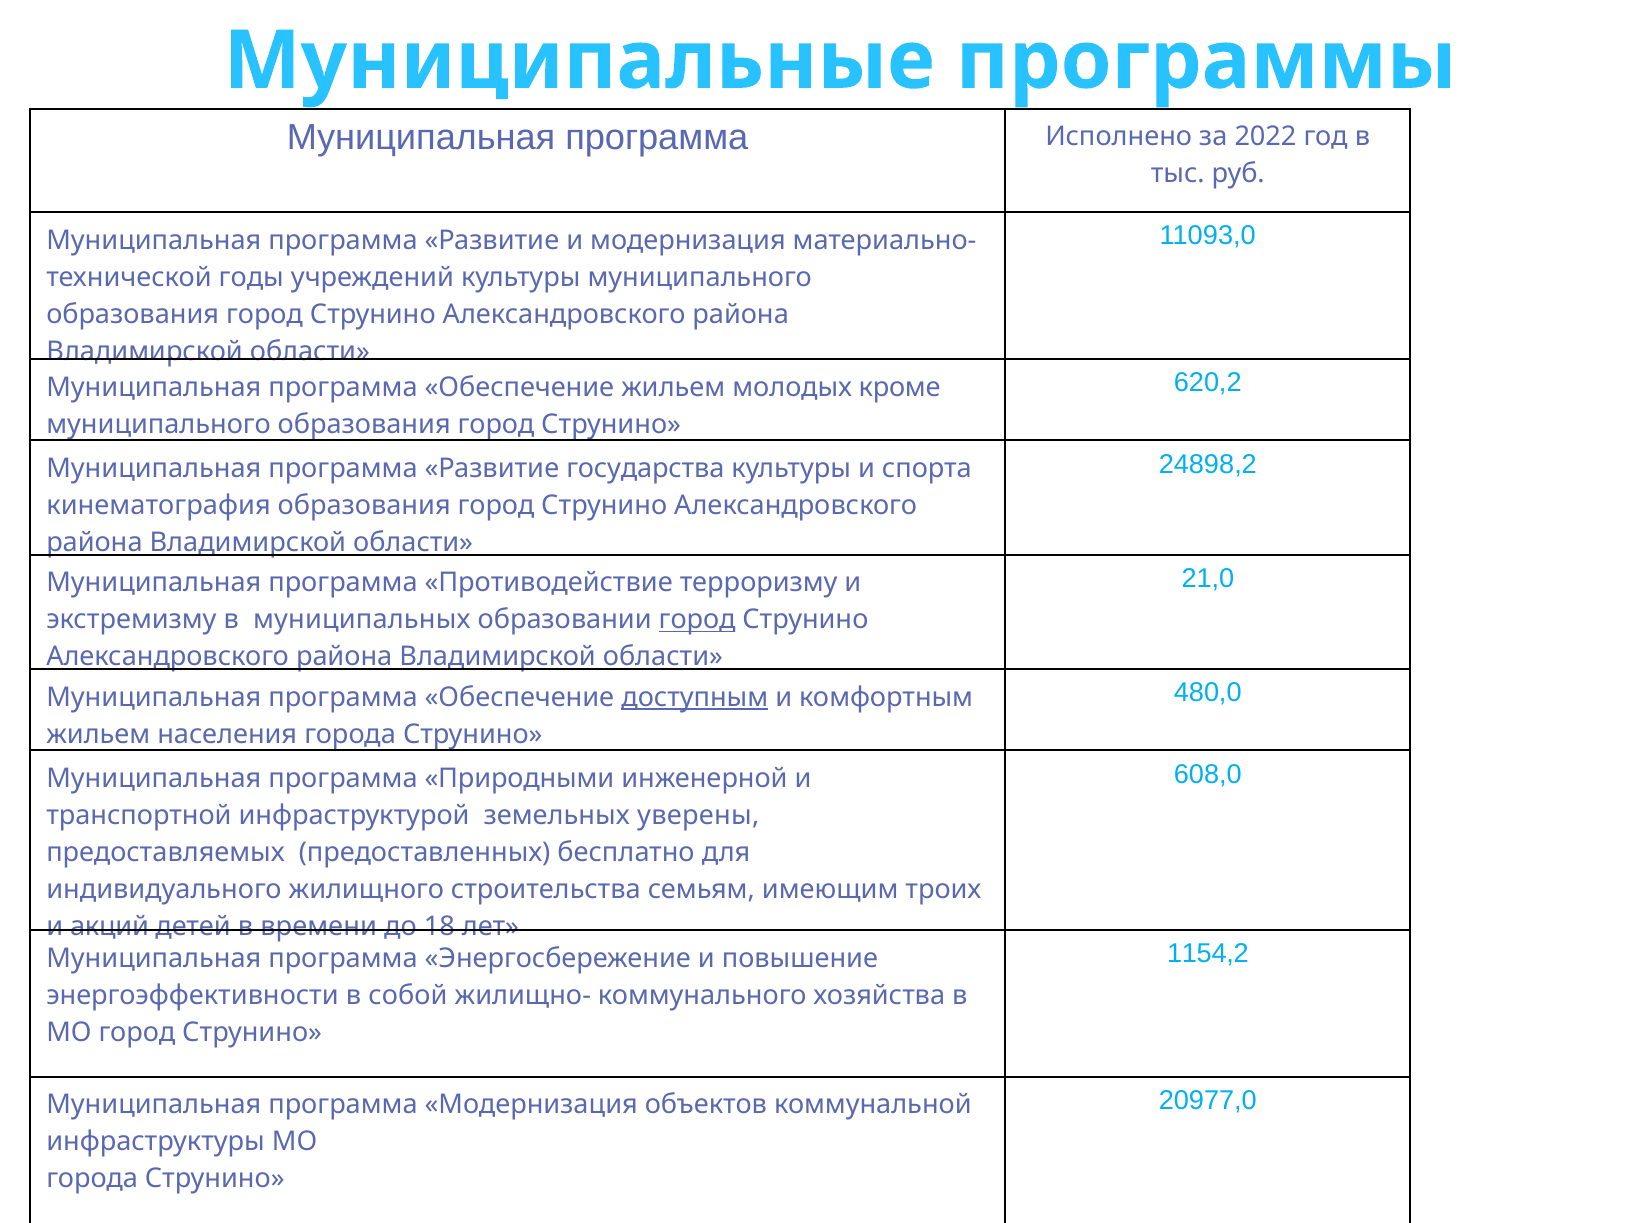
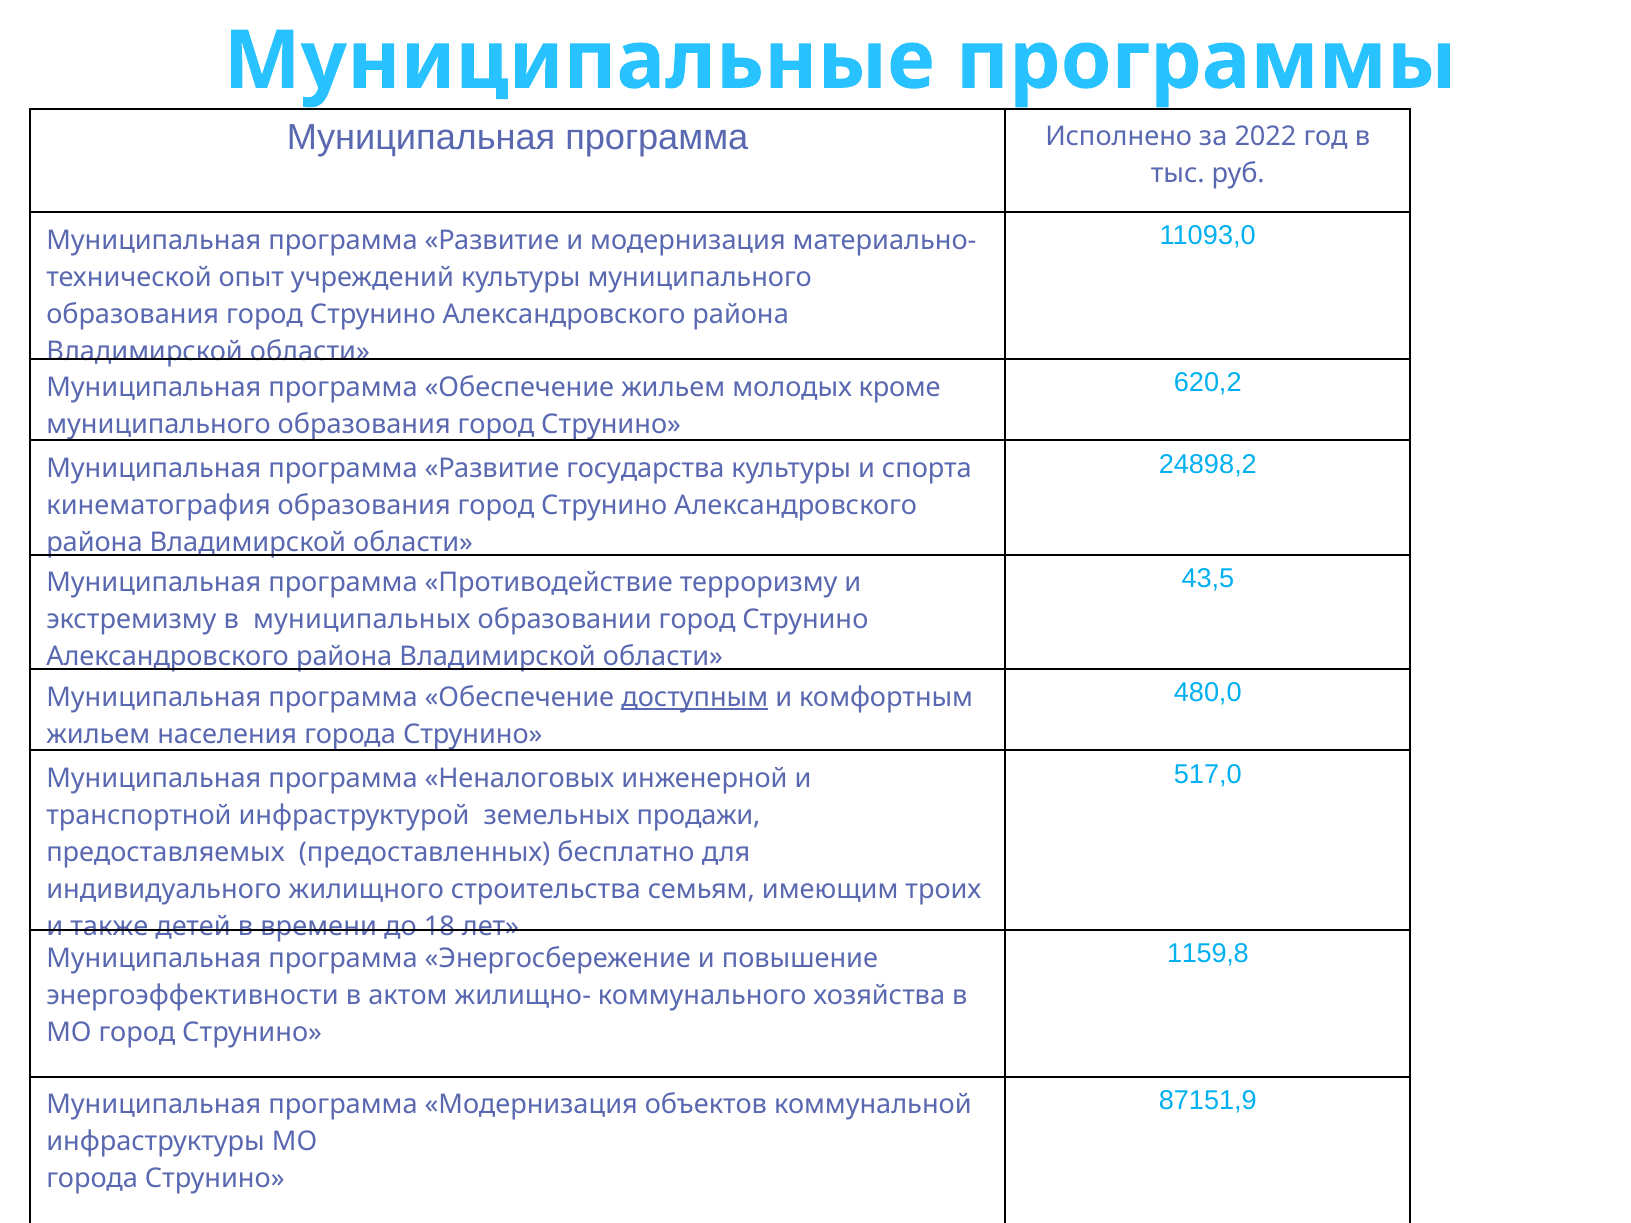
годы: годы -> опыт (251, 277)
21,0: 21,0 -> 43,5 (1208, 579)
город underline: present -> none (697, 620)
608,0: 608,0 -> 517,0 (1208, 774)
Природными: Природными -> Неналоговых (519, 779)
уверены: уверены -> продажи (699, 816)
акций: акций -> также (109, 927)
1154,2: 1154,2 -> 1159,8 (1208, 954)
собой: собой -> актом (408, 995)
20977,0: 20977,0 -> 87151,9 (1208, 1101)
